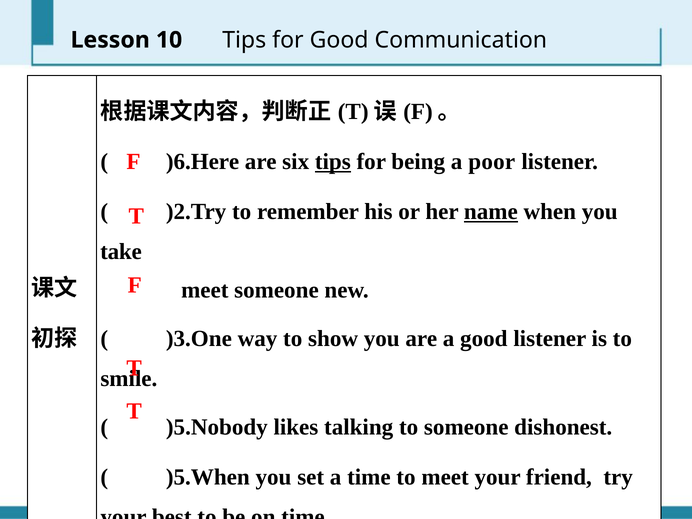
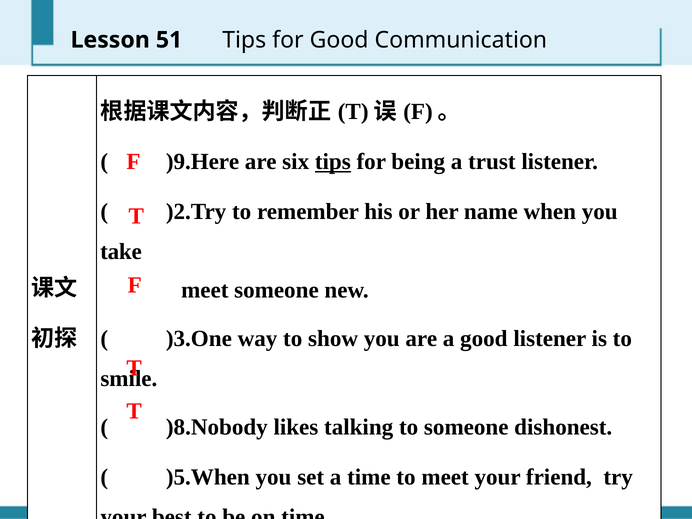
10: 10 -> 51 (169, 40)
)6.Here: )6.Here -> )9.Here (203, 162)
poor: poor -> trust (492, 162)
name underline: present -> none (491, 212)
)5.Nobody: )5.Nobody -> )8.Nobody (217, 427)
